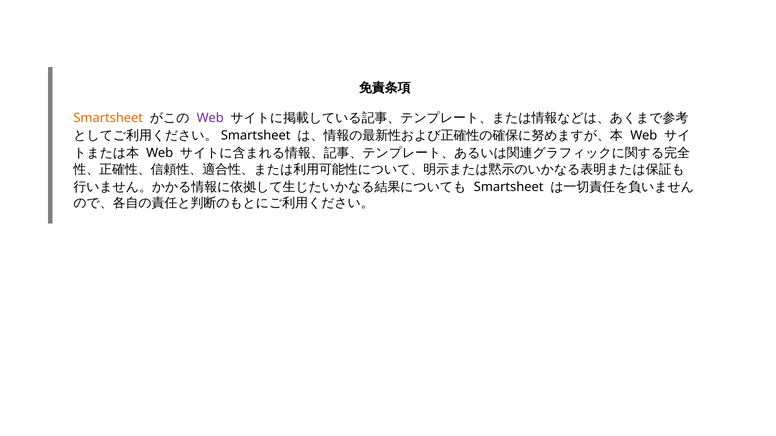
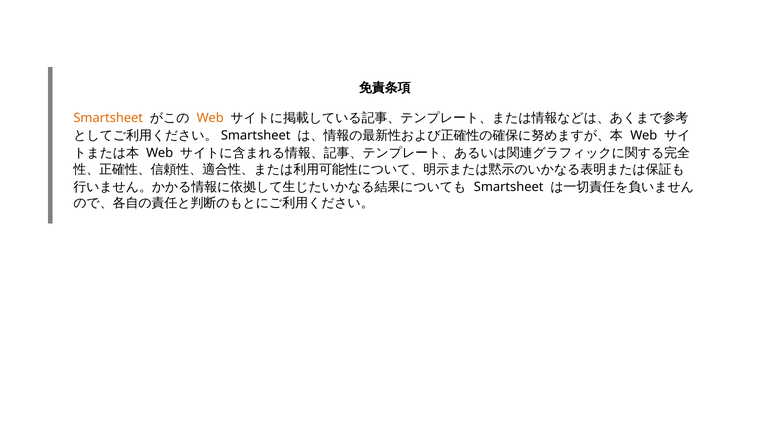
Web colour: purple -> orange (210, 118)
